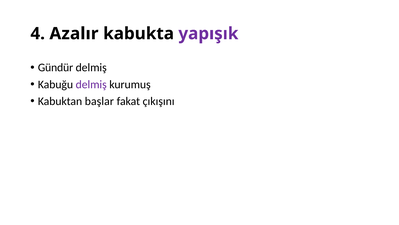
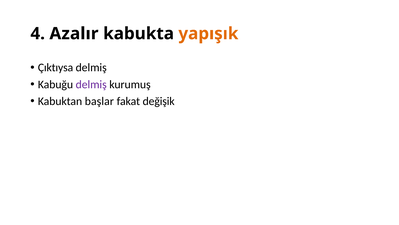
yapışık colour: purple -> orange (208, 34)
Gündür: Gündür -> Çıktıysa (56, 67)
çıkışını: çıkışını -> değişik (159, 101)
